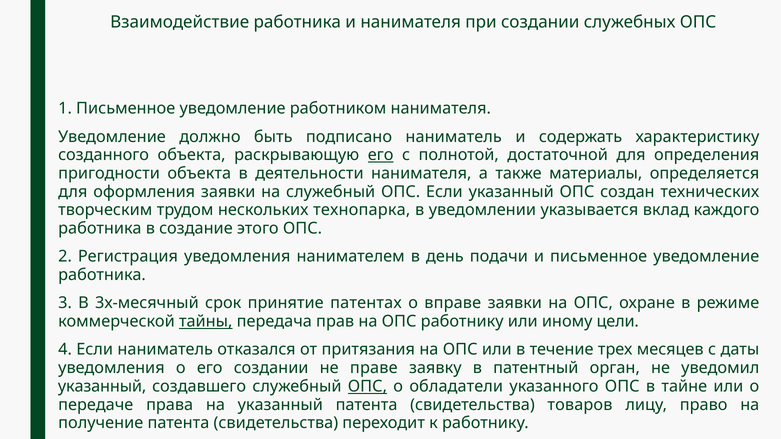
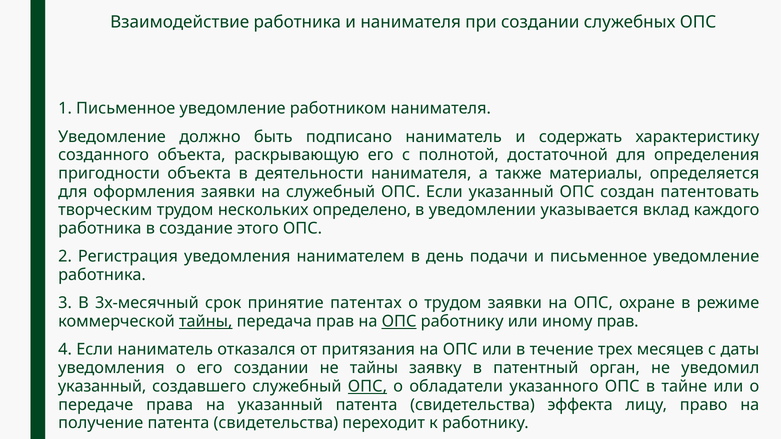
его underline: present -> none (381, 155)
технических: технических -> патентовать (710, 192)
технопарка: технопарка -> определено (362, 210)
о вправе: вправе -> трудом (453, 303)
ОПС underline: none -> present (399, 322)
иному цели: цели -> прав (618, 322)
не праве: праве -> тайны (374, 368)
товаров: товаров -> эффекта (580, 405)
